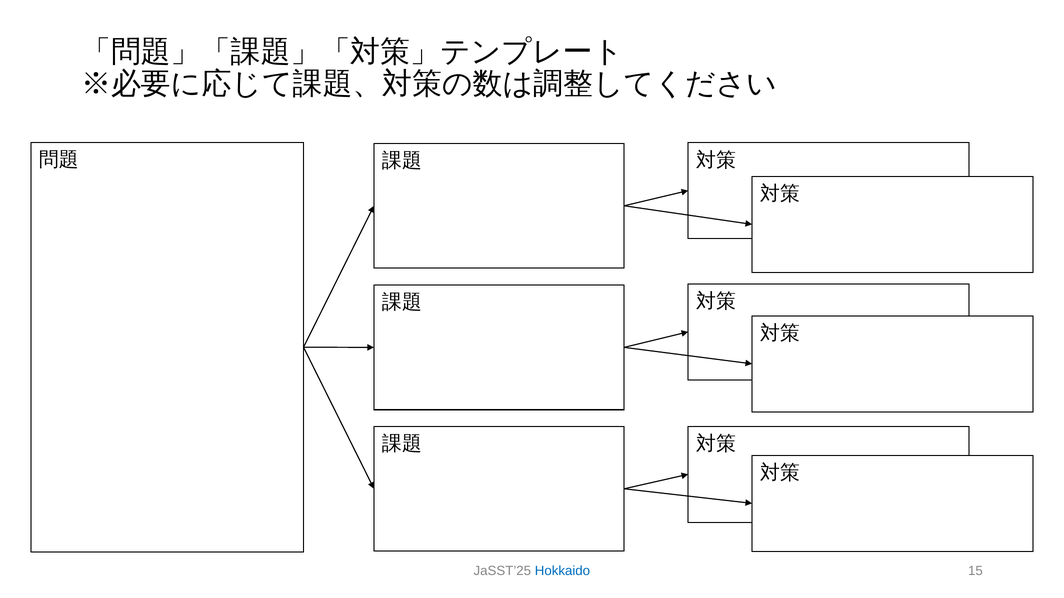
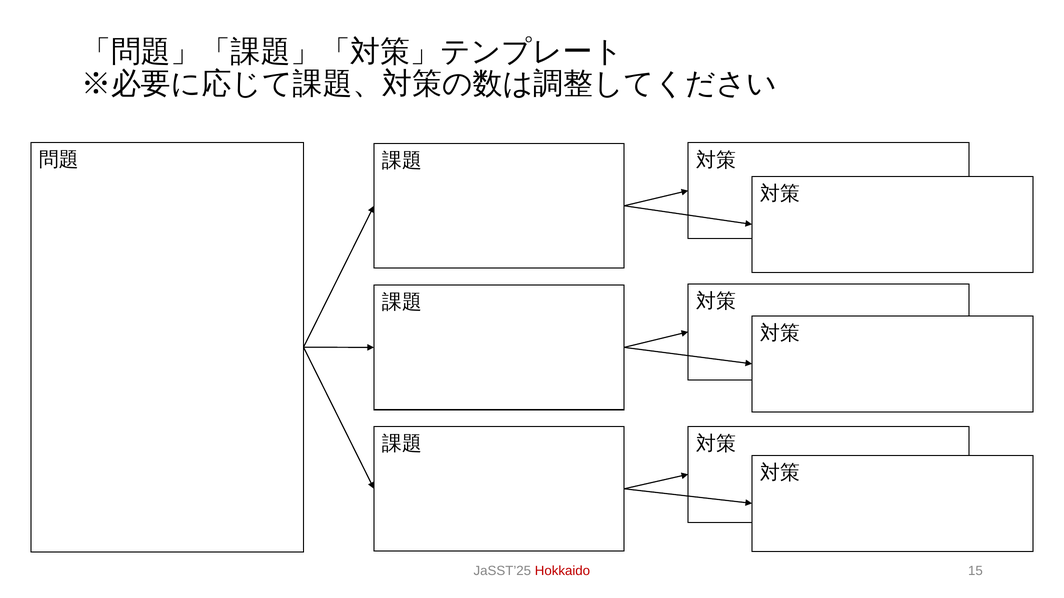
Hokkaido colour: blue -> red (562, 572)
